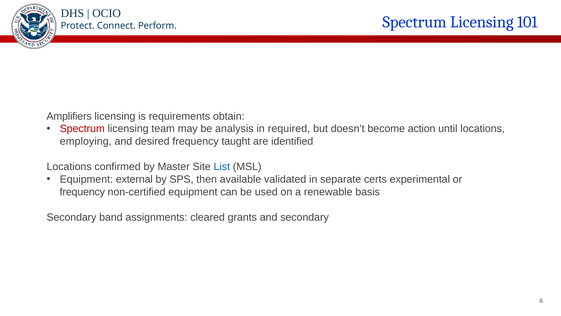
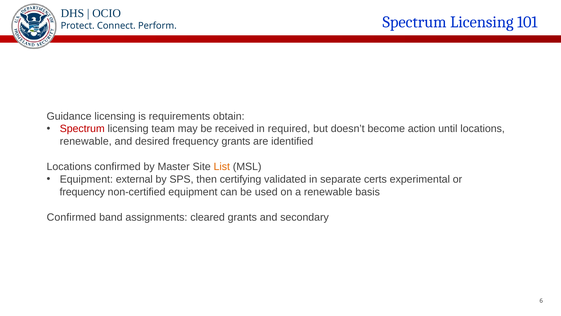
Amplifiers: Amplifiers -> Guidance (69, 116)
analysis: analysis -> received (234, 129)
employing: employing -> renewable (86, 141)
frequency taught: taught -> grants (236, 141)
List colour: blue -> orange (222, 167)
available: available -> certifying (241, 179)
Secondary: Secondary -> Confirmed (71, 217)
